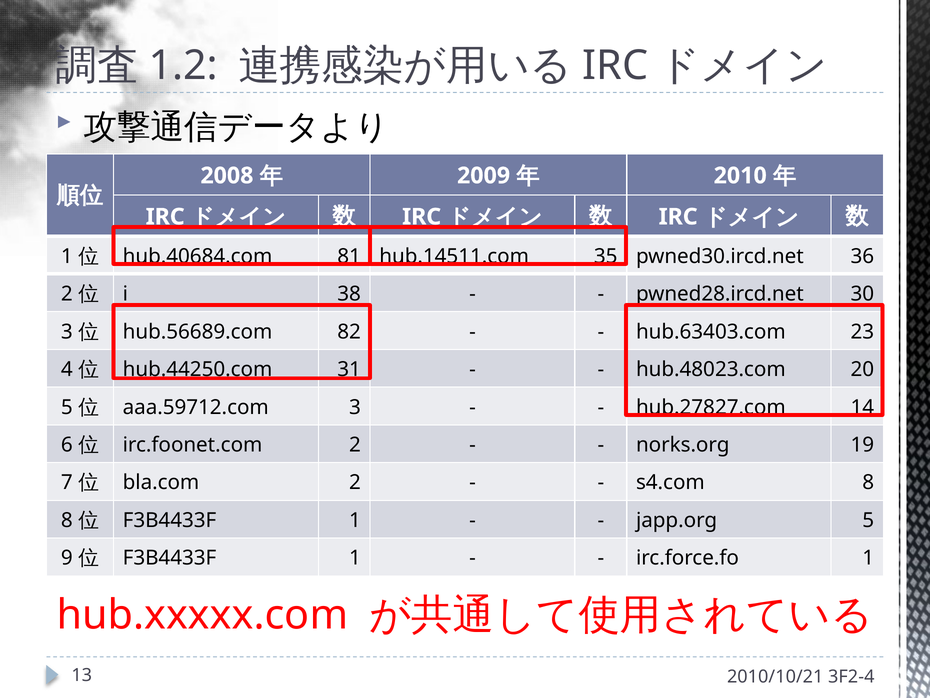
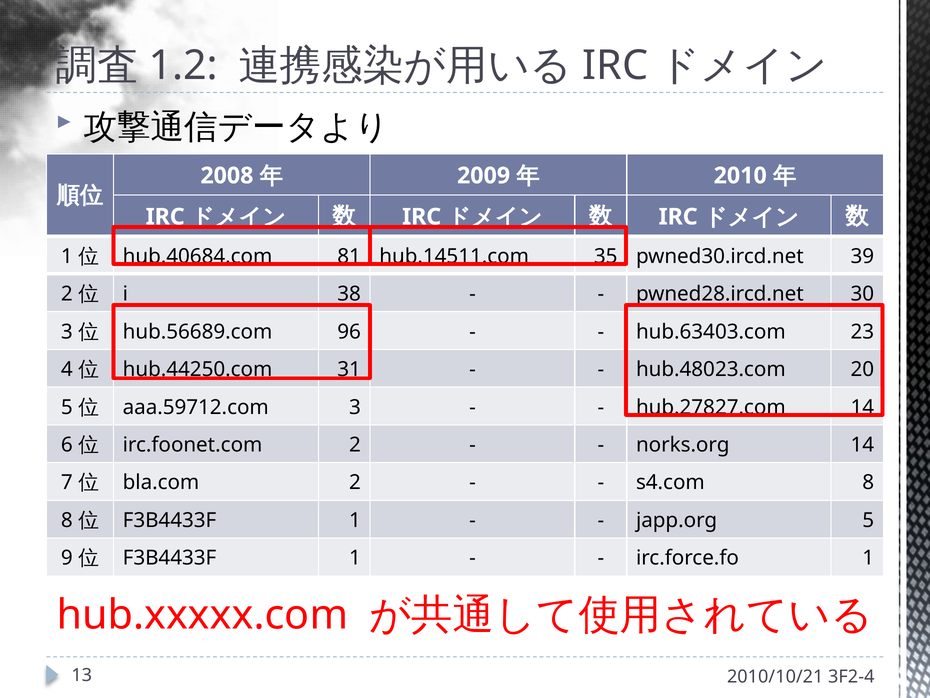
36: 36 -> 39 (862, 256)
82: 82 -> 96 (349, 331)
norks.org 19: 19 -> 14 (862, 445)
